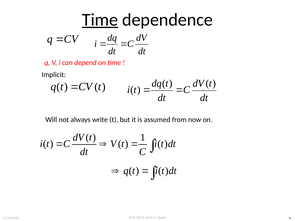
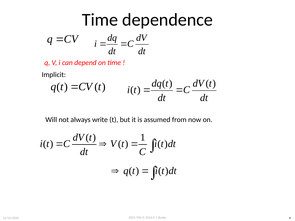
Time underline: present -> none (100, 20)
